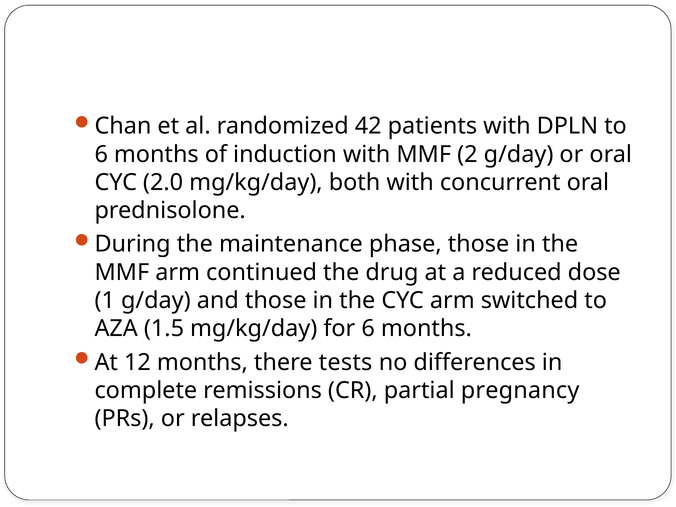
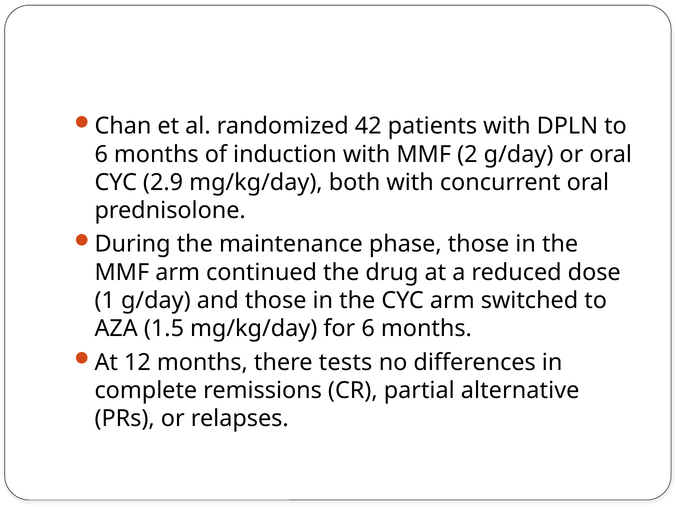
2.0: 2.0 -> 2.9 (163, 182)
pregnancy: pregnancy -> alternative (520, 390)
